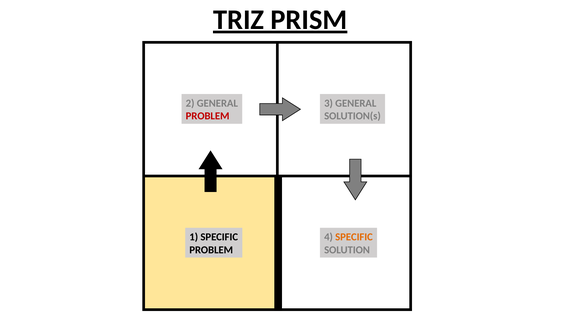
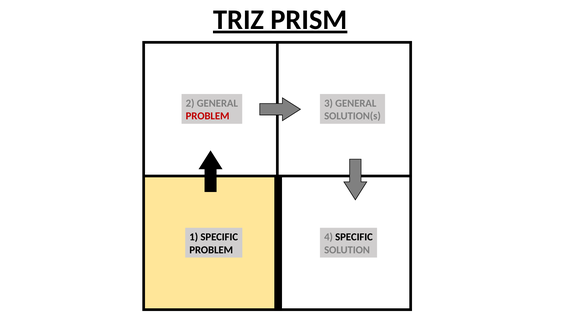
SPECIFIC colour: orange -> black (354, 237)
